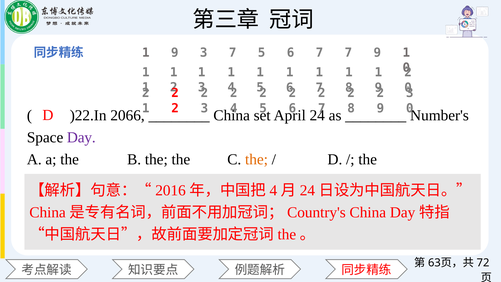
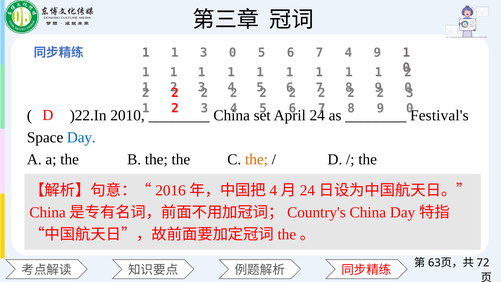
9: 9 -> 1 (175, 53)
7: 7 -> 0 (233, 53)
7 7: 7 -> 4 (348, 53)
2066: 2066 -> 2010 (128, 115)
Number's: Number's -> Festival's (439, 115)
Day colour: purple -> blue (81, 137)
